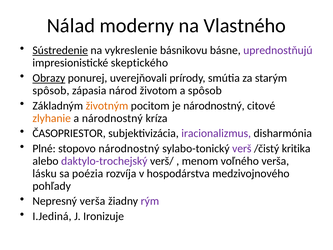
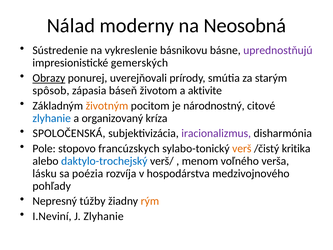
Vlastného: Vlastného -> Neosobná (245, 26)
Sústredenie underline: present -> none (60, 50)
skeptického: skeptického -> gemerských (139, 63)
národ: národ -> báseň (123, 90)
a spôsob: spôsob -> aktivite (205, 90)
zlyhanie colour: orange -> blue (52, 118)
a národnostný: národnostný -> organizovaný (112, 118)
ČASOPRIESTOR: ČASOPRIESTOR -> SPOLOČENSKÁ (69, 133)
Plné: Plné -> Pole (44, 148)
stopovo národnostný: národnostný -> francúzskych (129, 148)
verš colour: purple -> orange (242, 148)
daktylo-trochejský colour: purple -> blue (104, 161)
Nepresný verša: verša -> túžby (93, 201)
rým colour: purple -> orange (150, 201)
I.Jediná: I.Jediná -> I.Neviní (52, 216)
J Ironizuje: Ironizuje -> Zlyhanie (104, 216)
